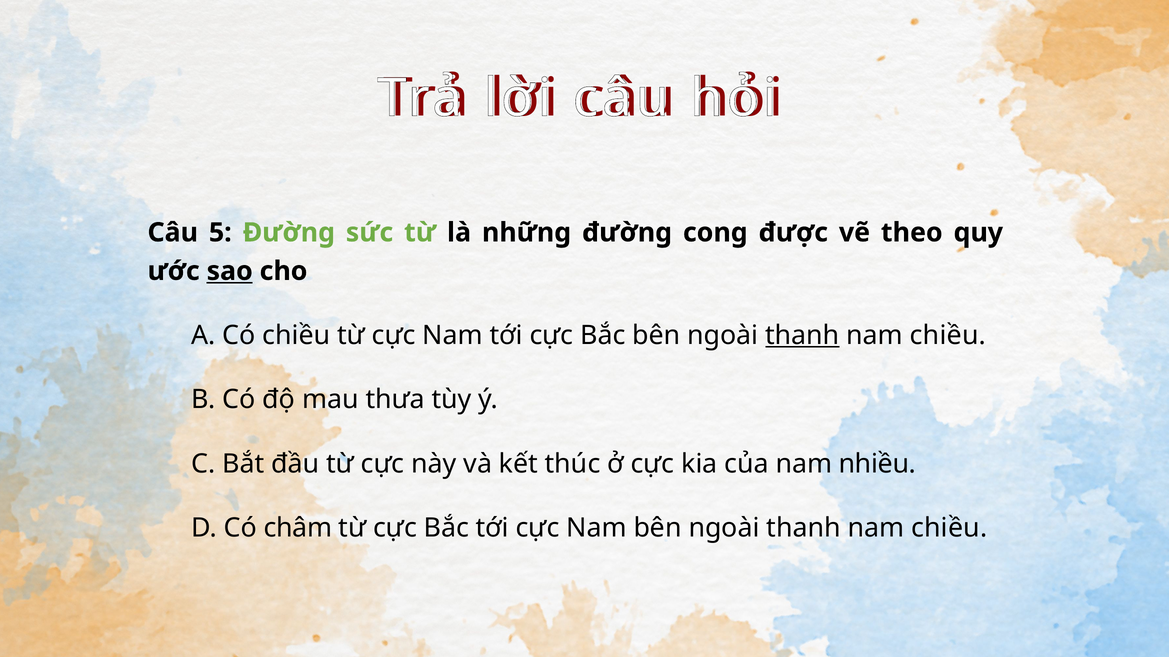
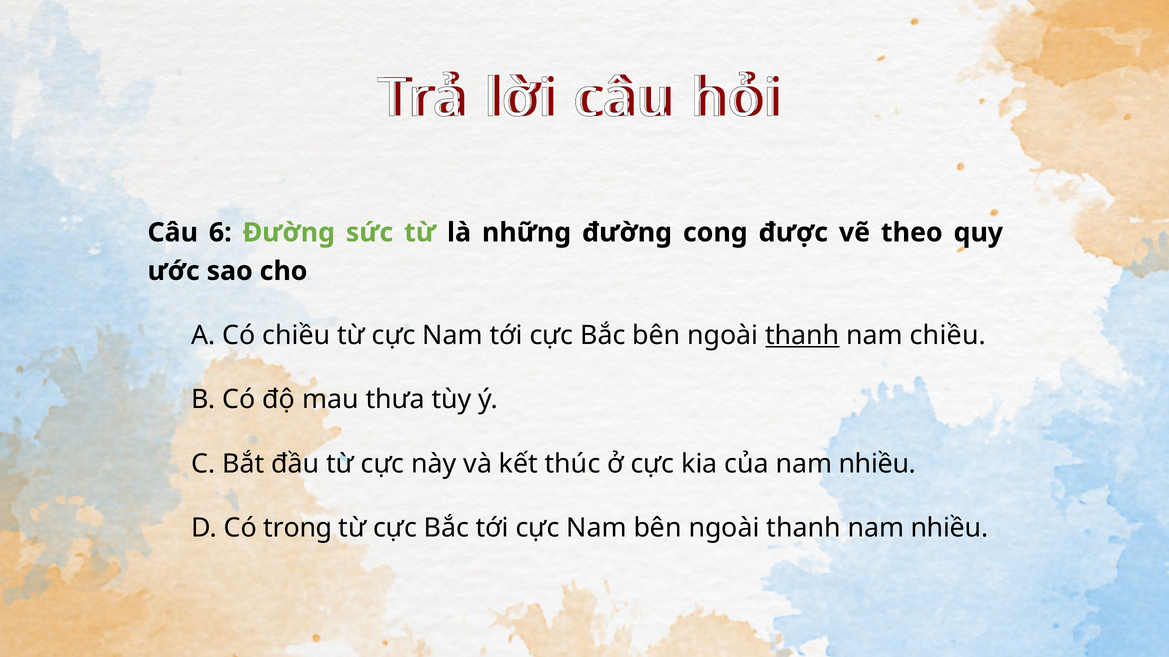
5: 5 -> 6 (220, 233)
sao underline: present -> none (230, 271)
châm: châm -> trong (298, 528)
chiều: chiều -> nhiều (949, 528)
